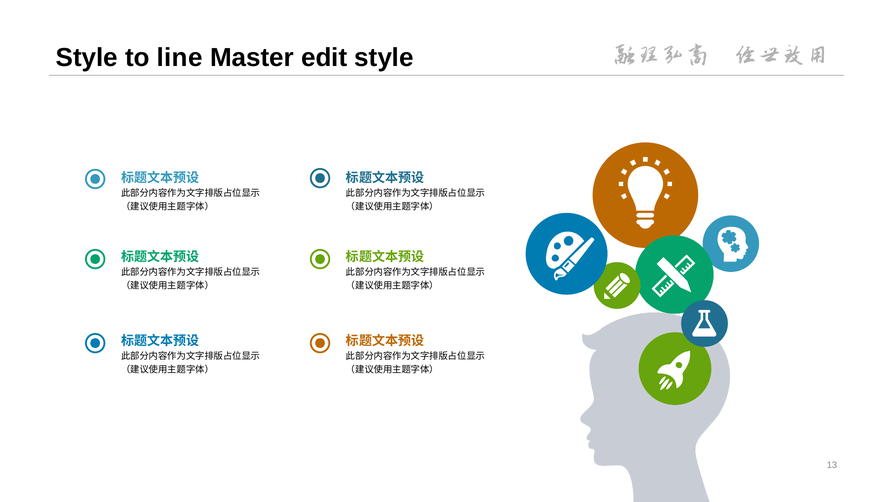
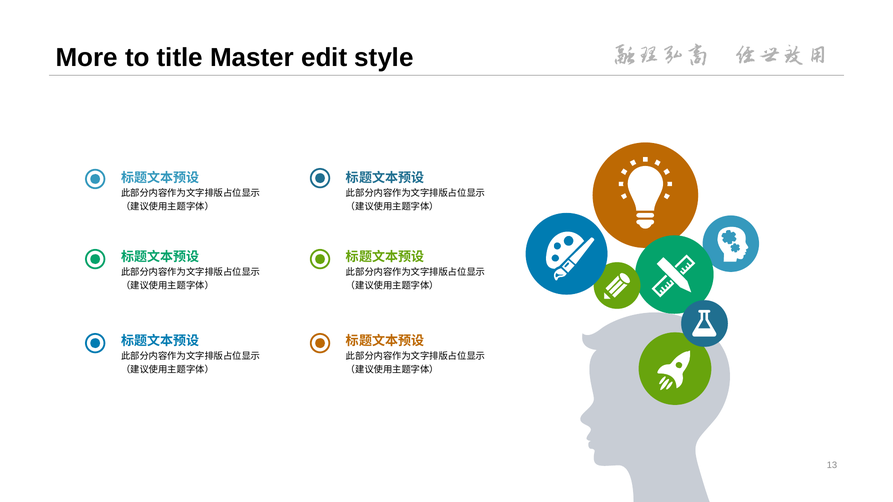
Style: Style -> More (87, 58)
line: line -> title (180, 58)
